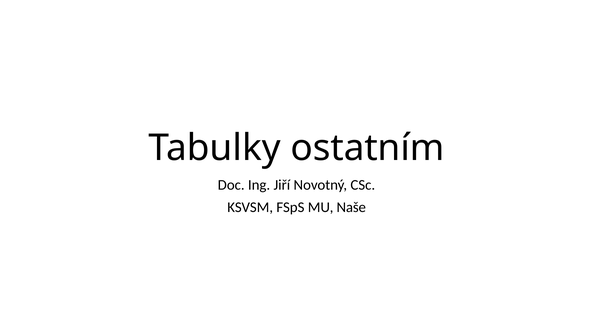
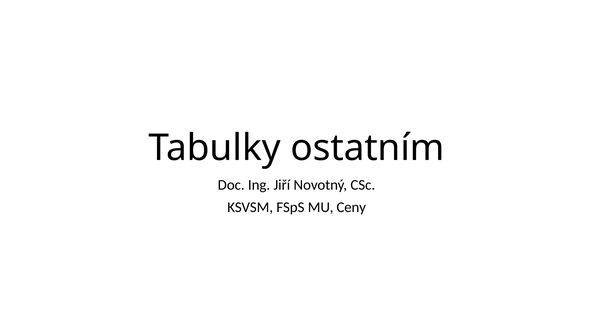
Naše: Naše -> Ceny (351, 208)
